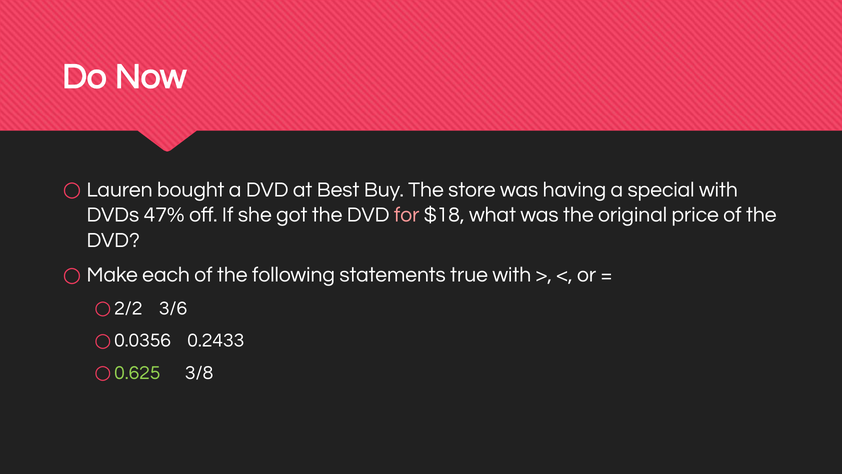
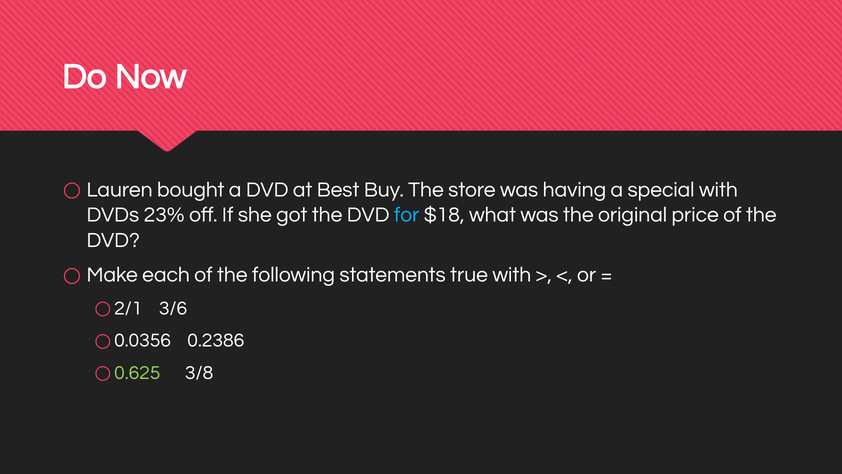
47%: 47% -> 23% (164, 215)
for colour: pink -> light blue (407, 215)
2/2: 2/2 -> 2/1 (128, 308)
0.2433: 0.2433 -> 0.2386 (216, 340)
